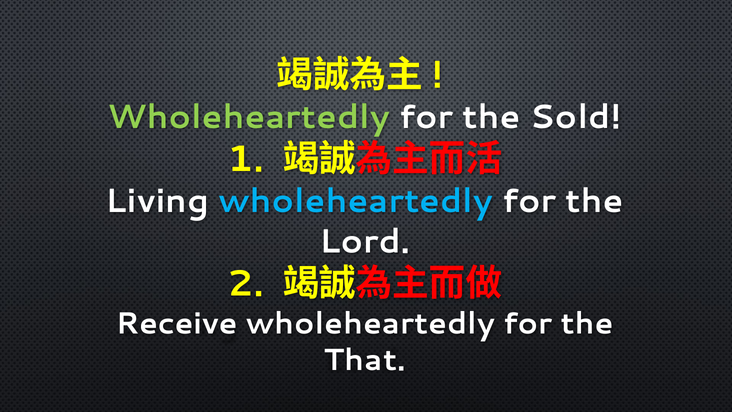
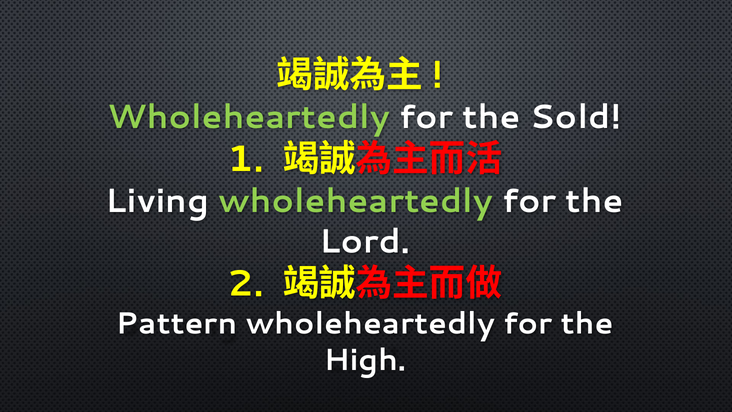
wholeheartedly colour: light blue -> light green (356, 201)
Receive: Receive -> Pattern (177, 323)
That: That -> High (365, 360)
